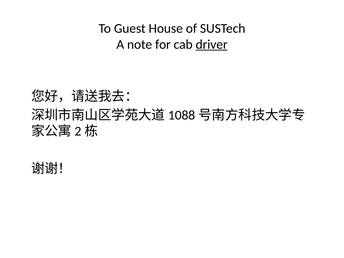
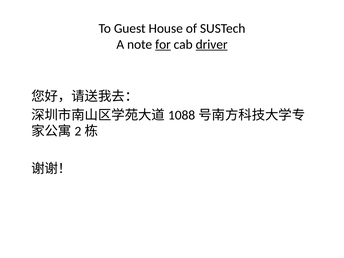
for underline: none -> present (163, 44)
